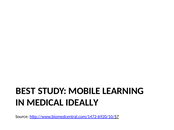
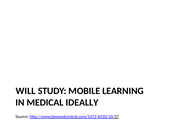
BEST: BEST -> WILL (26, 91)
